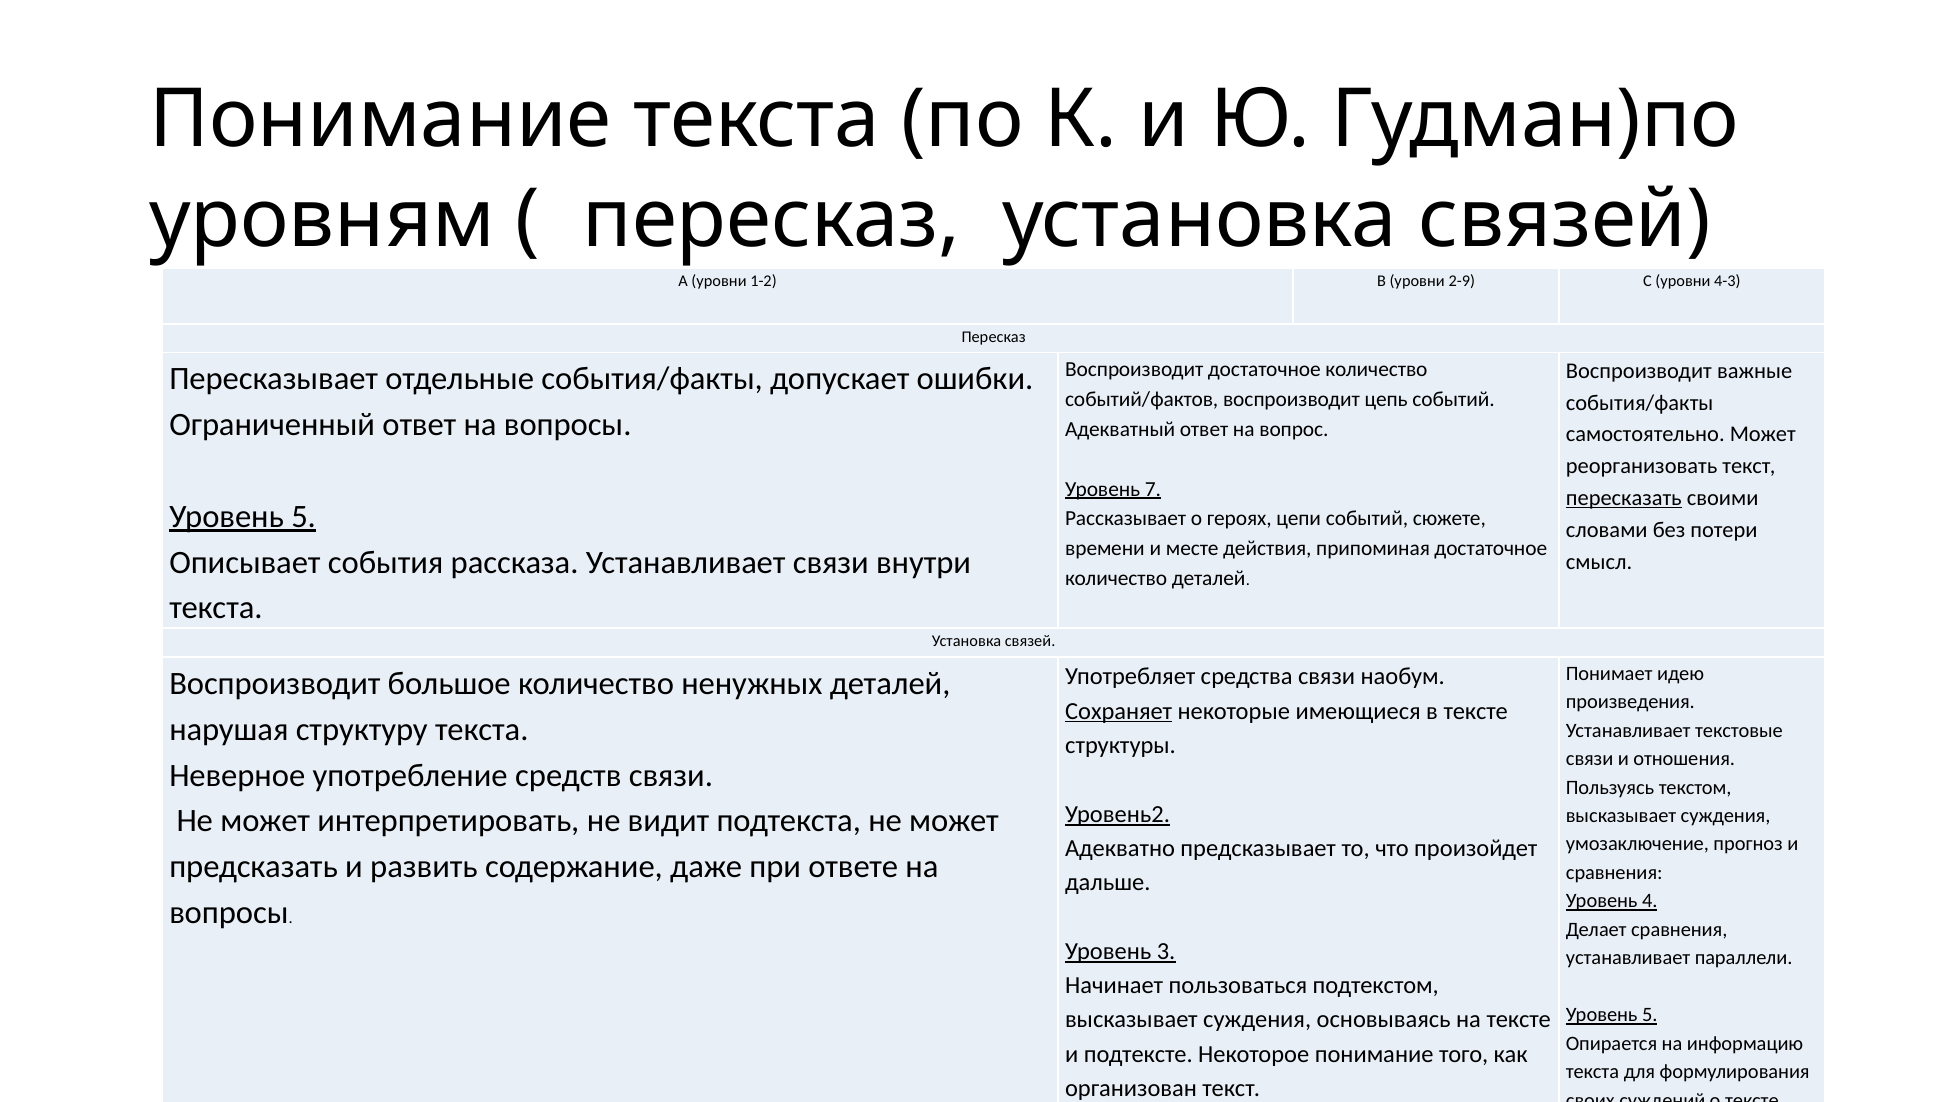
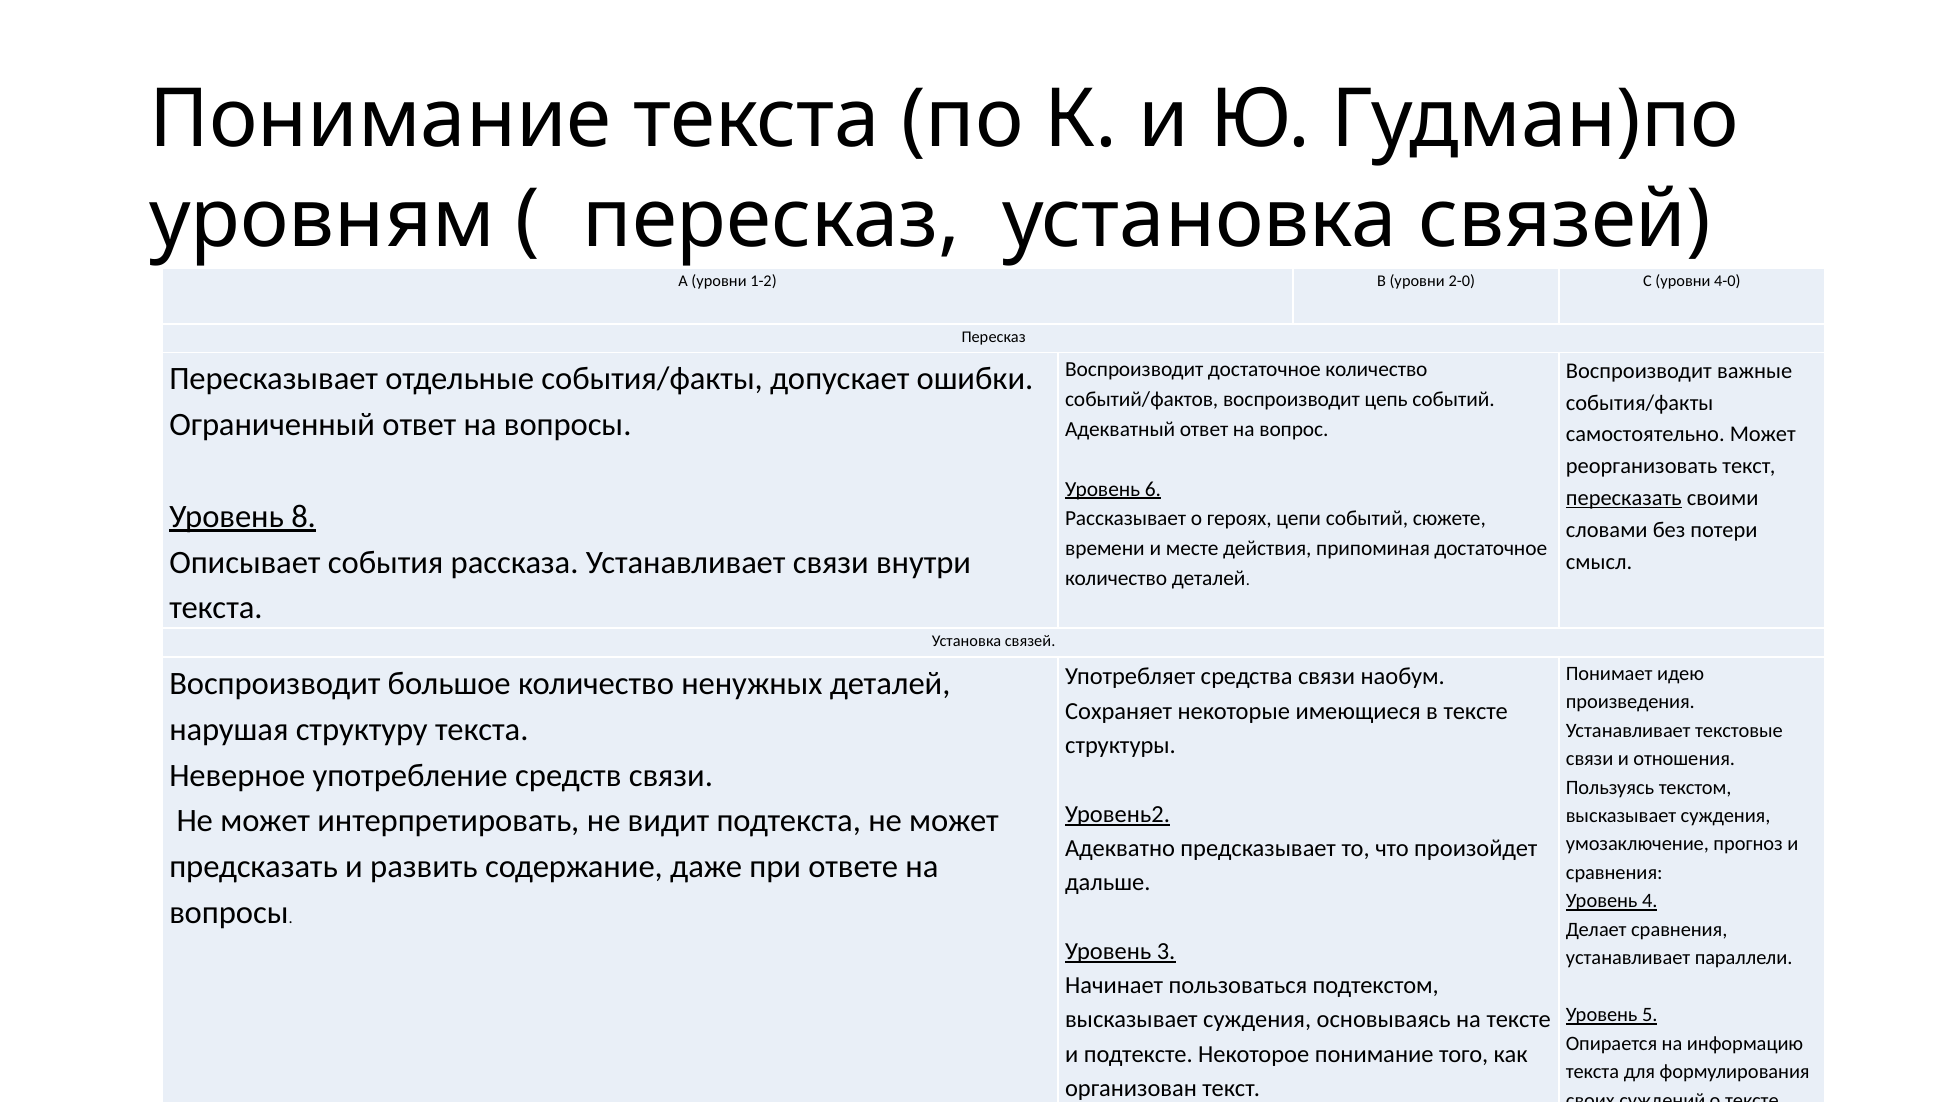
2-9: 2-9 -> 2-0 (1462, 282)
4-3: 4-3 -> 4-0 (1727, 282)
7: 7 -> 6 (1153, 489)
5: 5 -> 8 (304, 517)
Сохраняет underline: present -> none (1119, 711)
